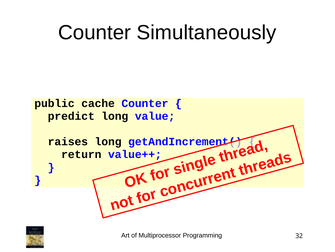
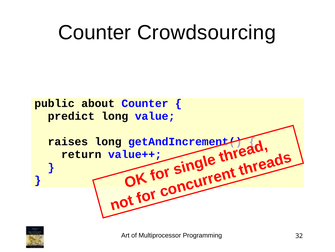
Simultaneously: Simultaneously -> Crowdsourcing (206, 32)
cache: cache -> about (98, 103)
